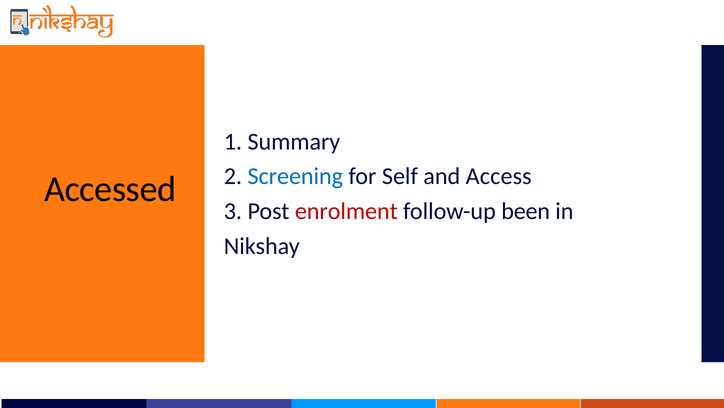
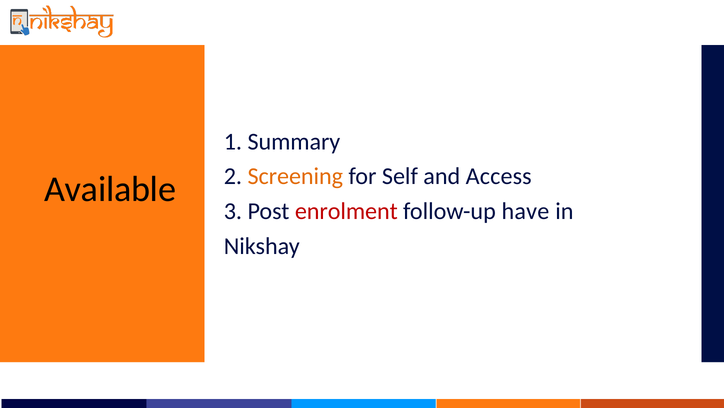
Screening colour: blue -> orange (295, 176)
Accessed: Accessed -> Available (110, 189)
been: been -> have (525, 211)
